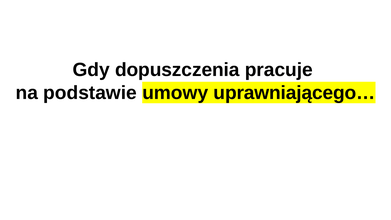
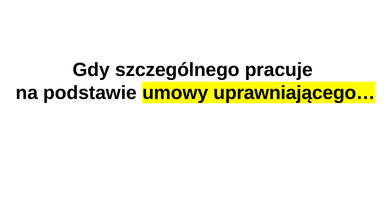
dopuszczenia: dopuszczenia -> szczególnego (177, 70)
